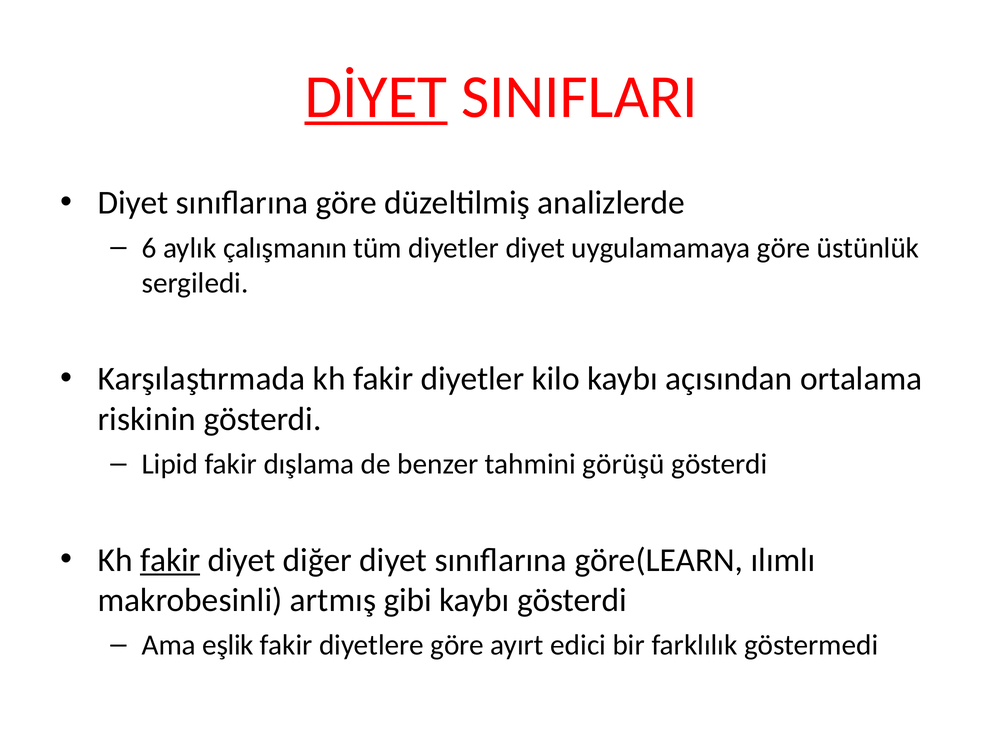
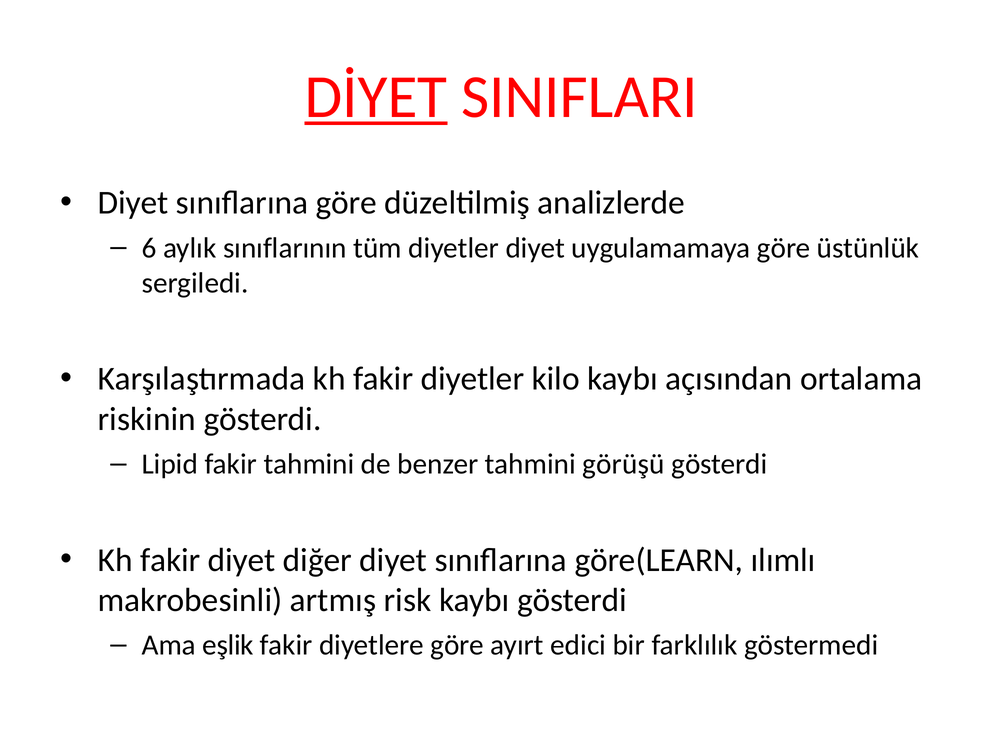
çalışmanın: çalışmanın -> sınıflarının (285, 248)
fakir dışlama: dışlama -> tahmini (309, 464)
fakir underline: present -> none (170, 560)
gibi: gibi -> risk (408, 600)
